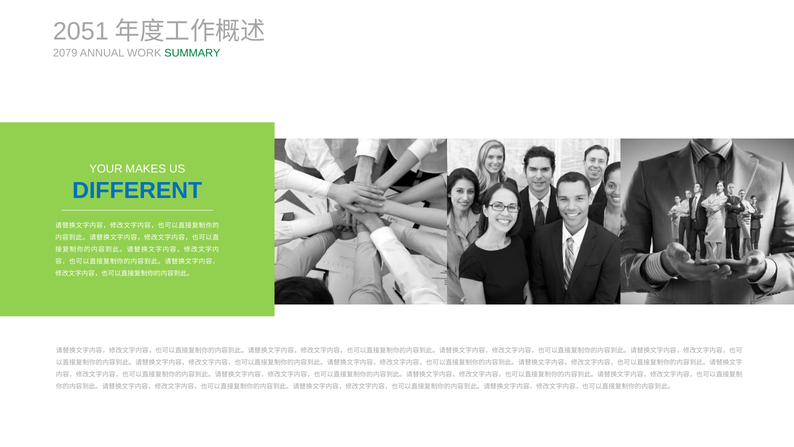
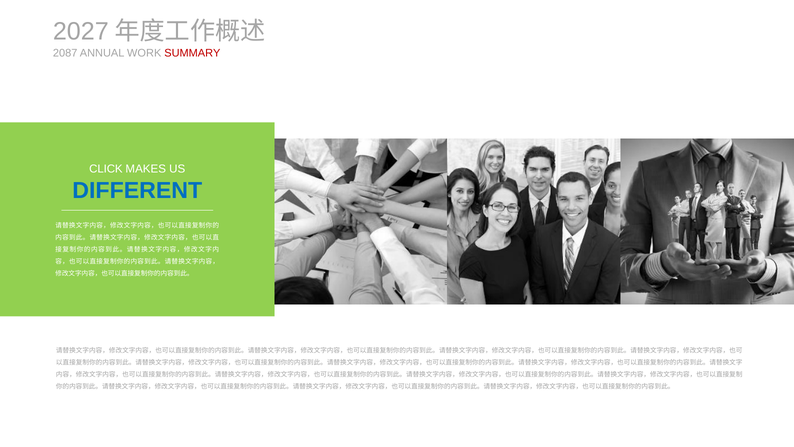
2051: 2051 -> 2027 (81, 31)
2079: 2079 -> 2087 (65, 53)
SUMMARY colour: green -> red (192, 53)
YOUR: YOUR -> CLICK (106, 169)
